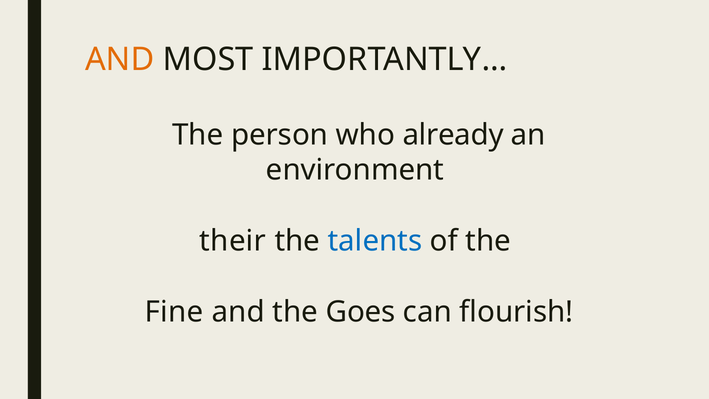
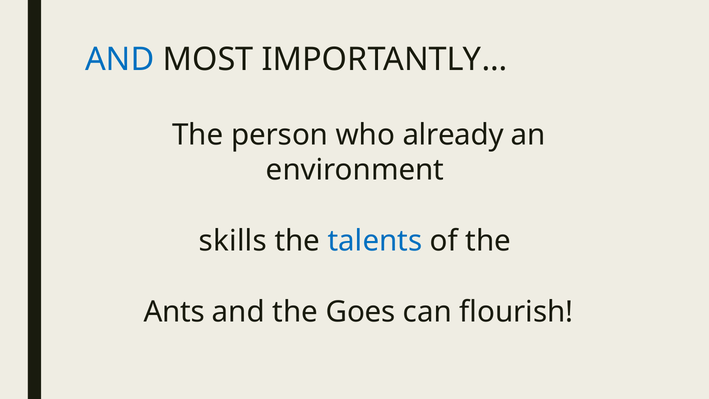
AND colour: orange -> blue (120, 60)
their: their -> skills (233, 241)
Fine: Fine -> Ants (174, 312)
